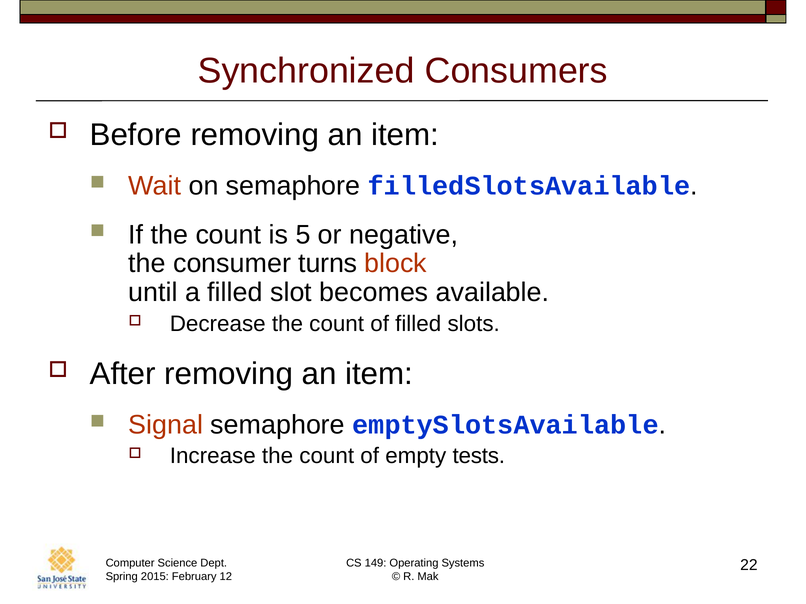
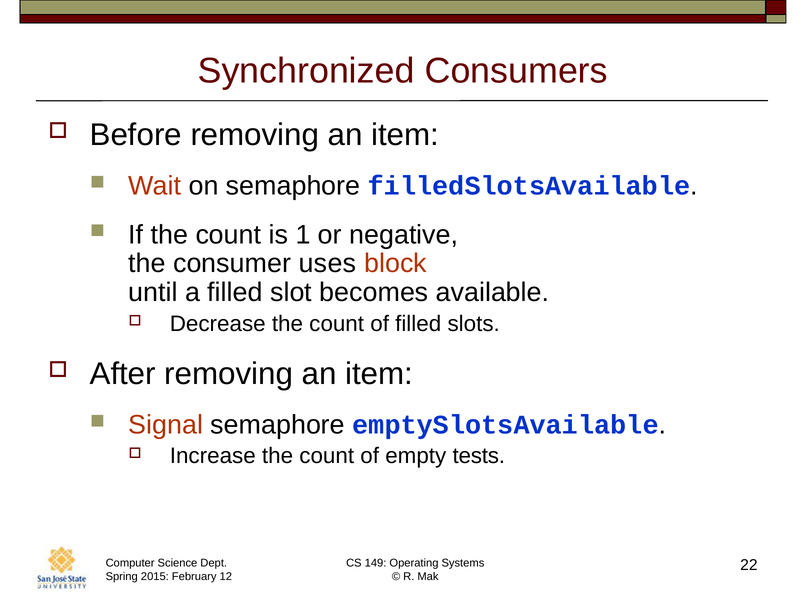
5: 5 -> 1 (303, 235)
turns: turns -> uses (328, 264)
